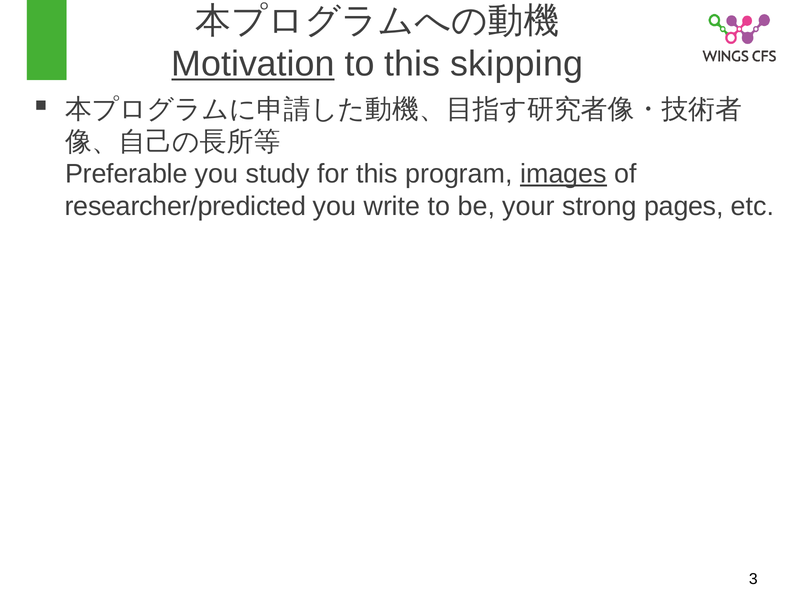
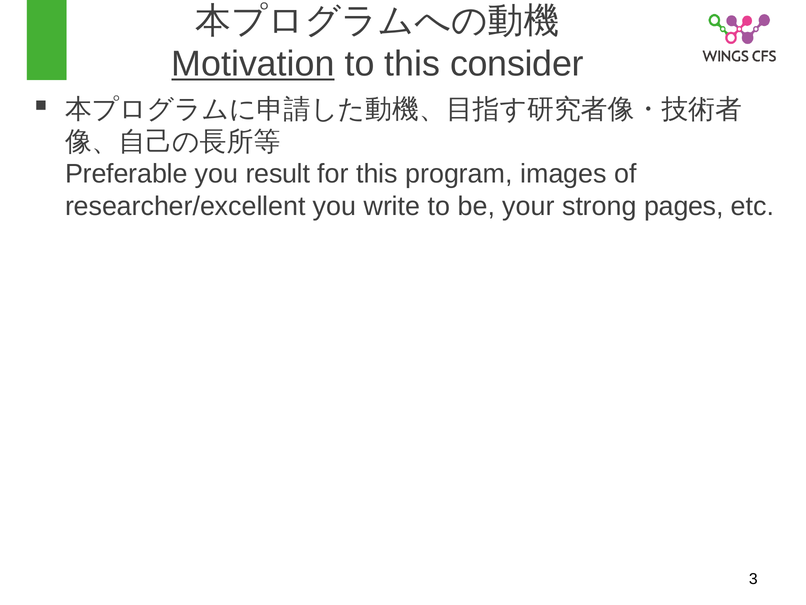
skipping: skipping -> consider (517, 64)
study: study -> result (278, 174)
images underline: present -> none (563, 174)
researcher/predicted: researcher/predicted -> researcher/excellent (185, 206)
